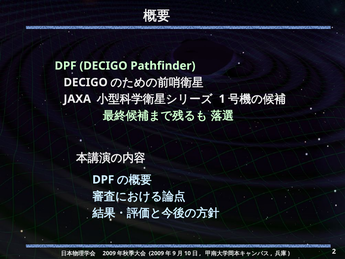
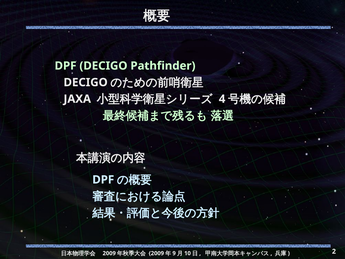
1: 1 -> 4 (222, 99)
